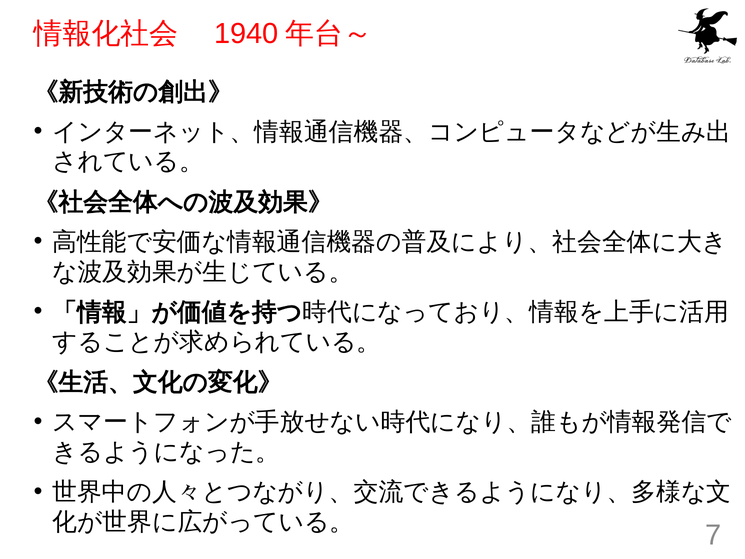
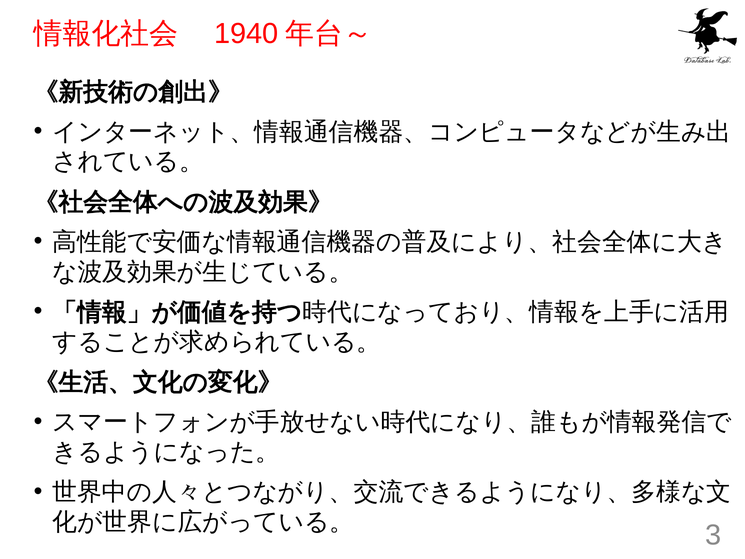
7: 7 -> 3 (713, 535)
